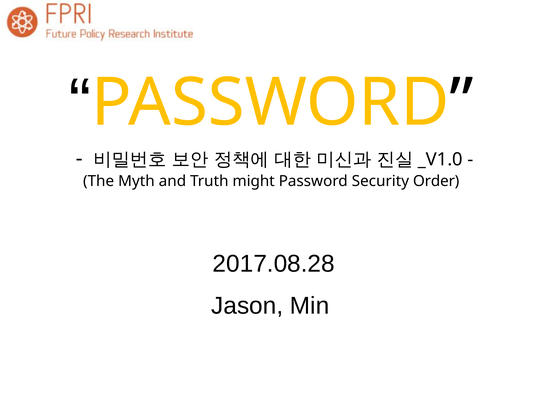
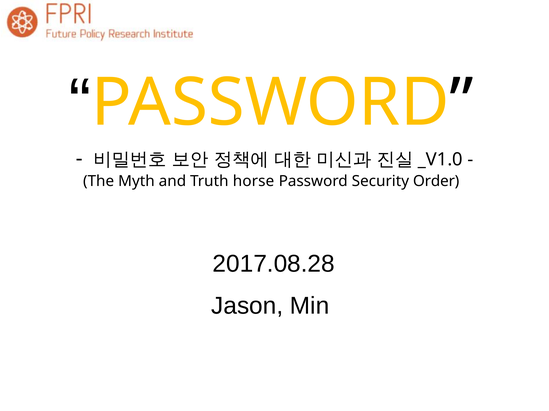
might: might -> horse (254, 182)
